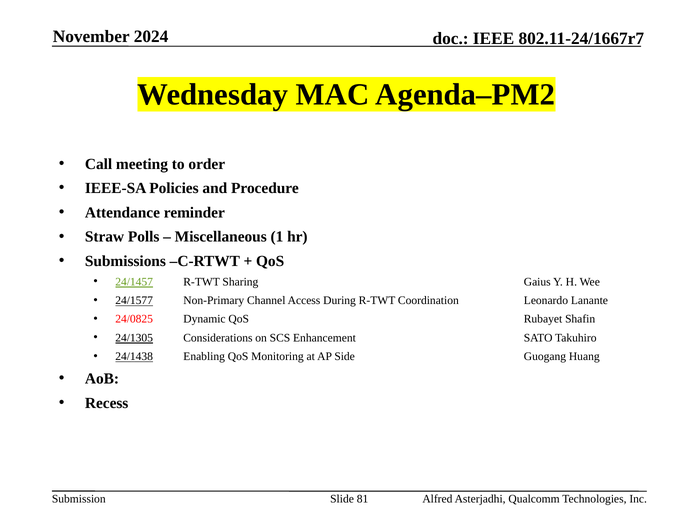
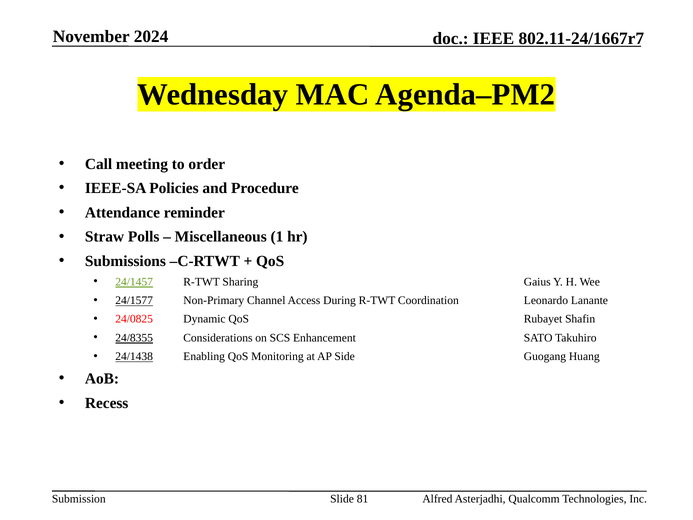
24/1305: 24/1305 -> 24/8355 (134, 338)
